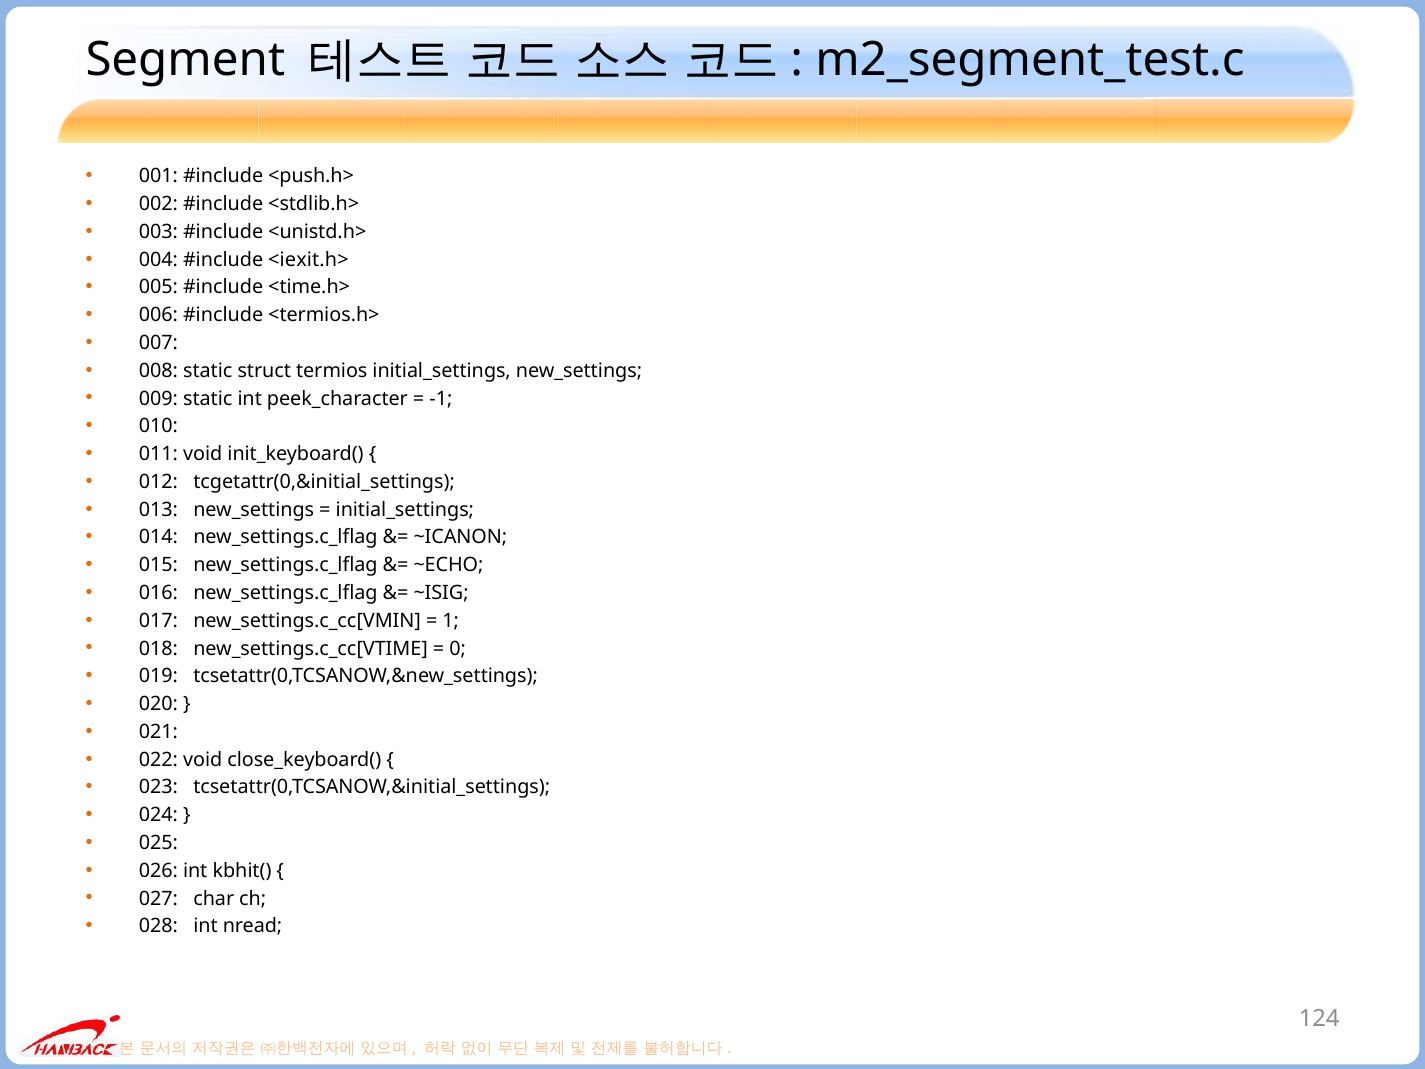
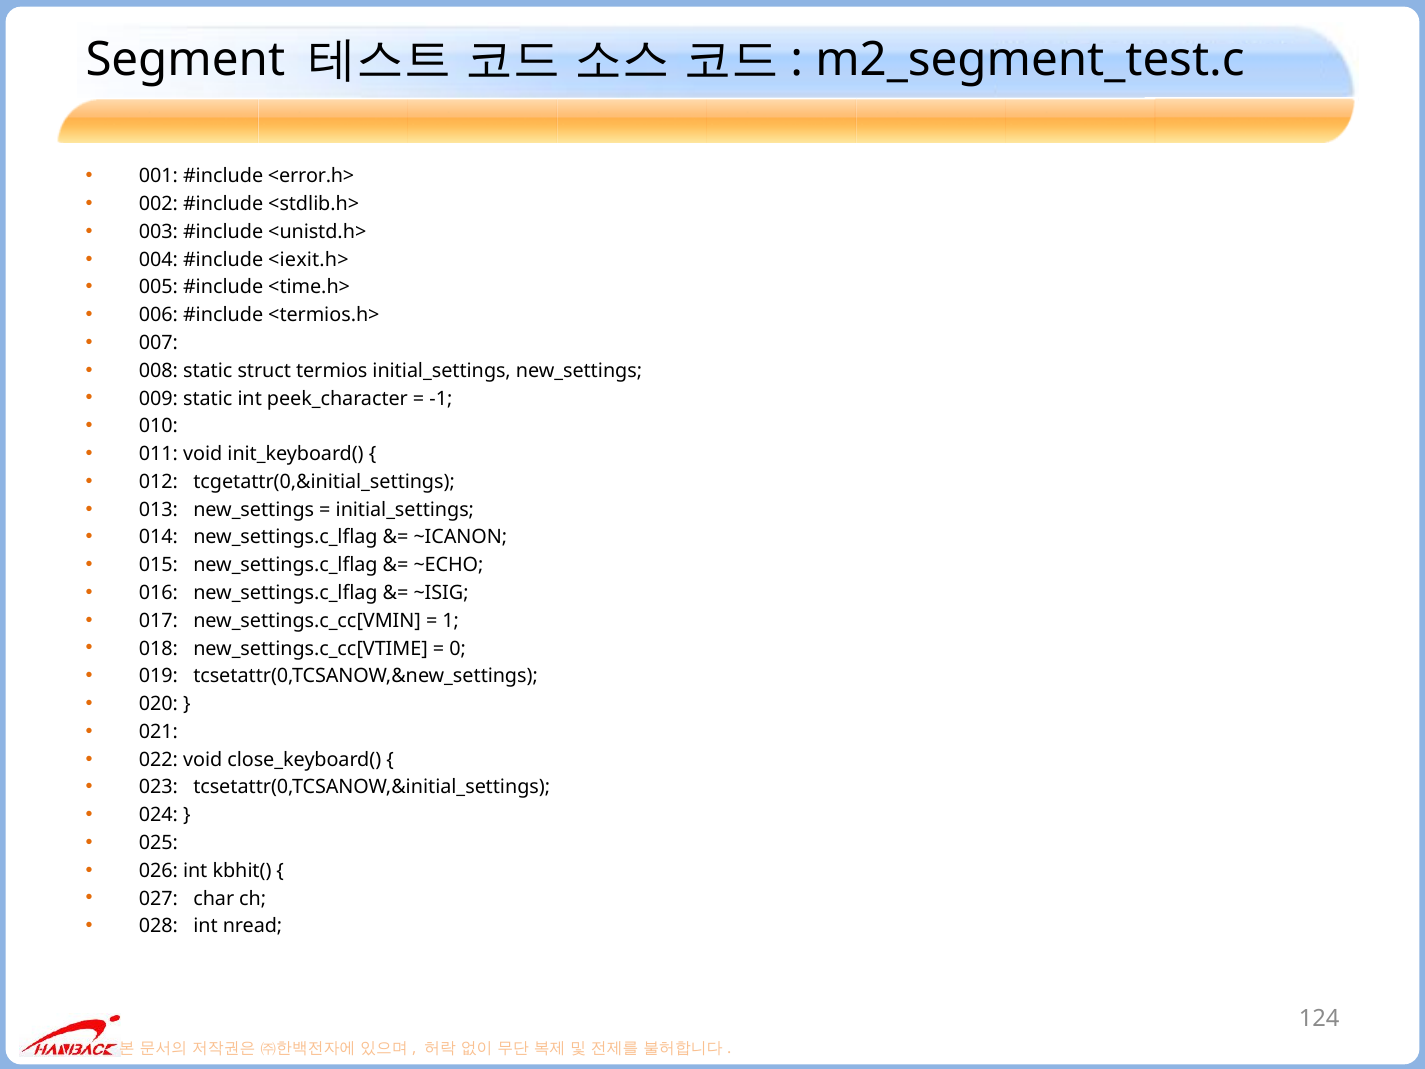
<push.h>: <push.h> -> <error.h> (311, 176)
